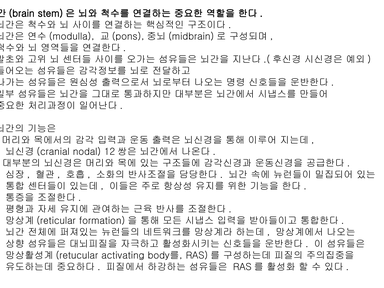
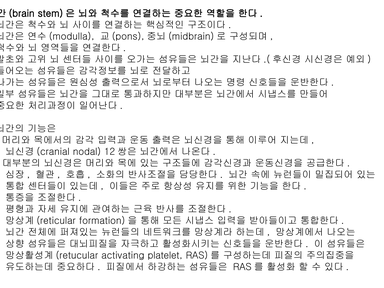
body를: body를 -> platelet (165, 255)
